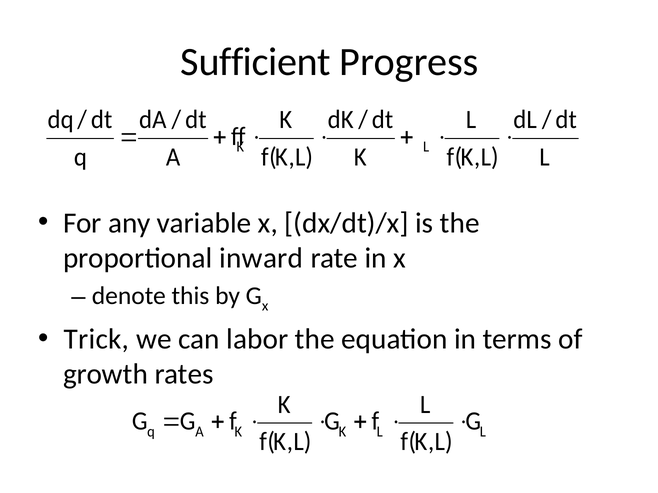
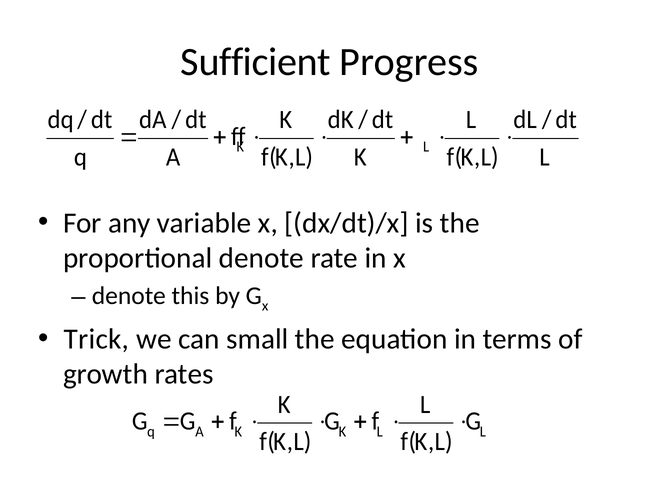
proportional inward: inward -> denote (261, 258)
labor: labor -> small (257, 339)
